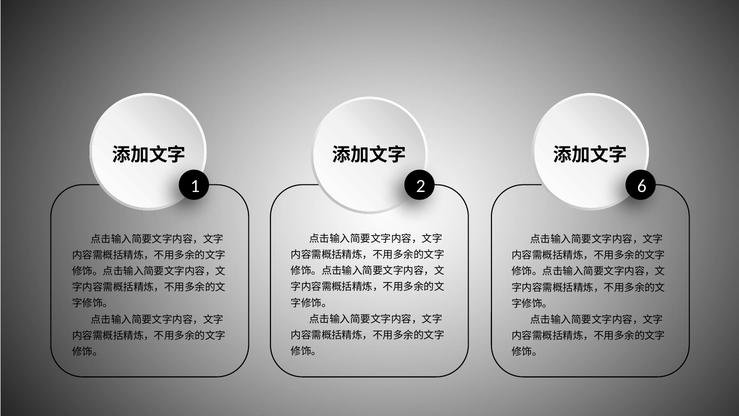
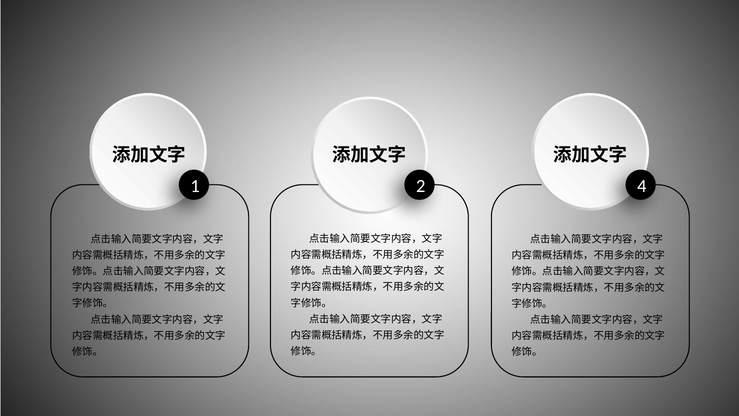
6: 6 -> 4 (642, 186)
